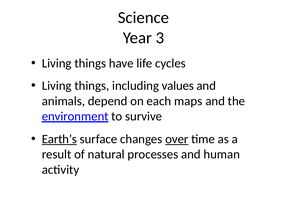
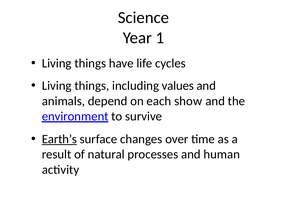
3: 3 -> 1 (160, 38)
maps: maps -> show (188, 101)
over underline: present -> none (177, 139)
